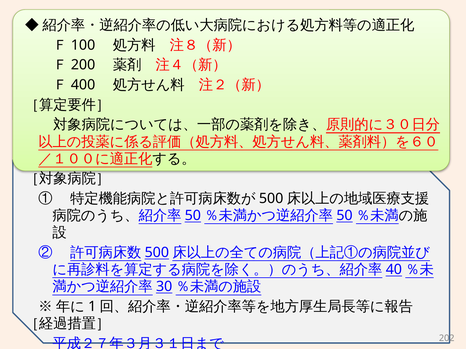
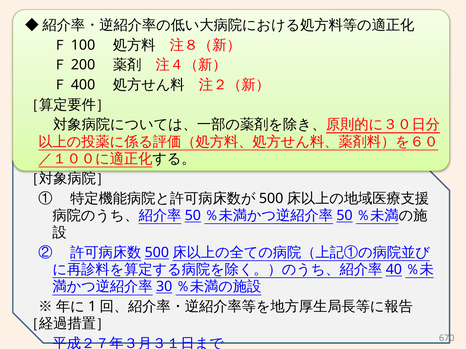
202: 202 -> 670 (447, 339)
